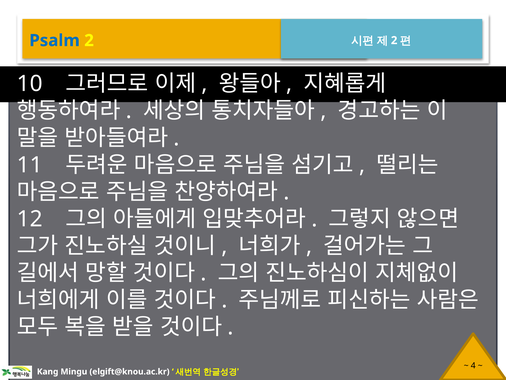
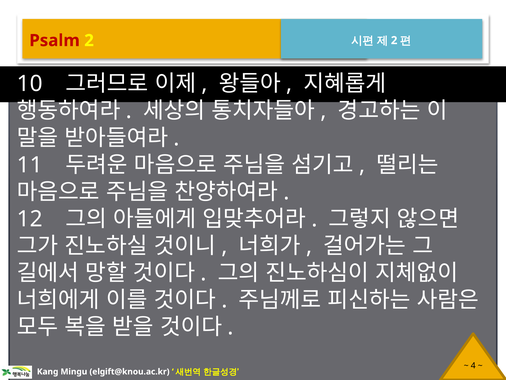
Psalm colour: blue -> red (55, 40)
